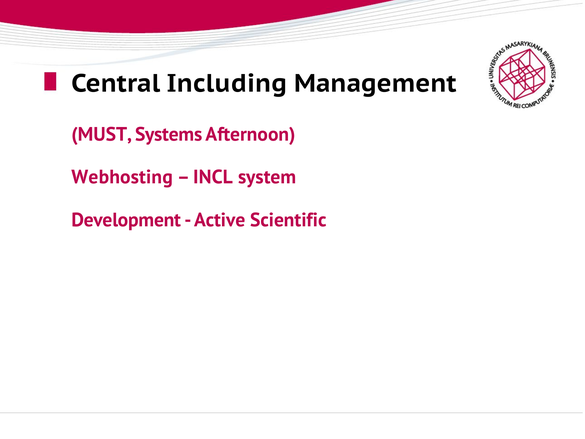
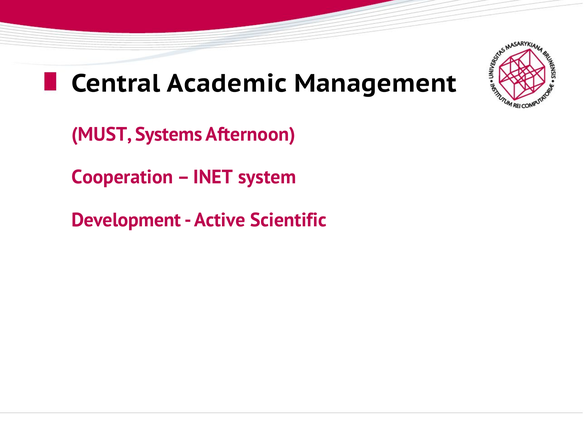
Including: Including -> Academic (227, 83)
Webhosting: Webhosting -> Cooperation (122, 177)
INCL: INCL -> INET (213, 177)
